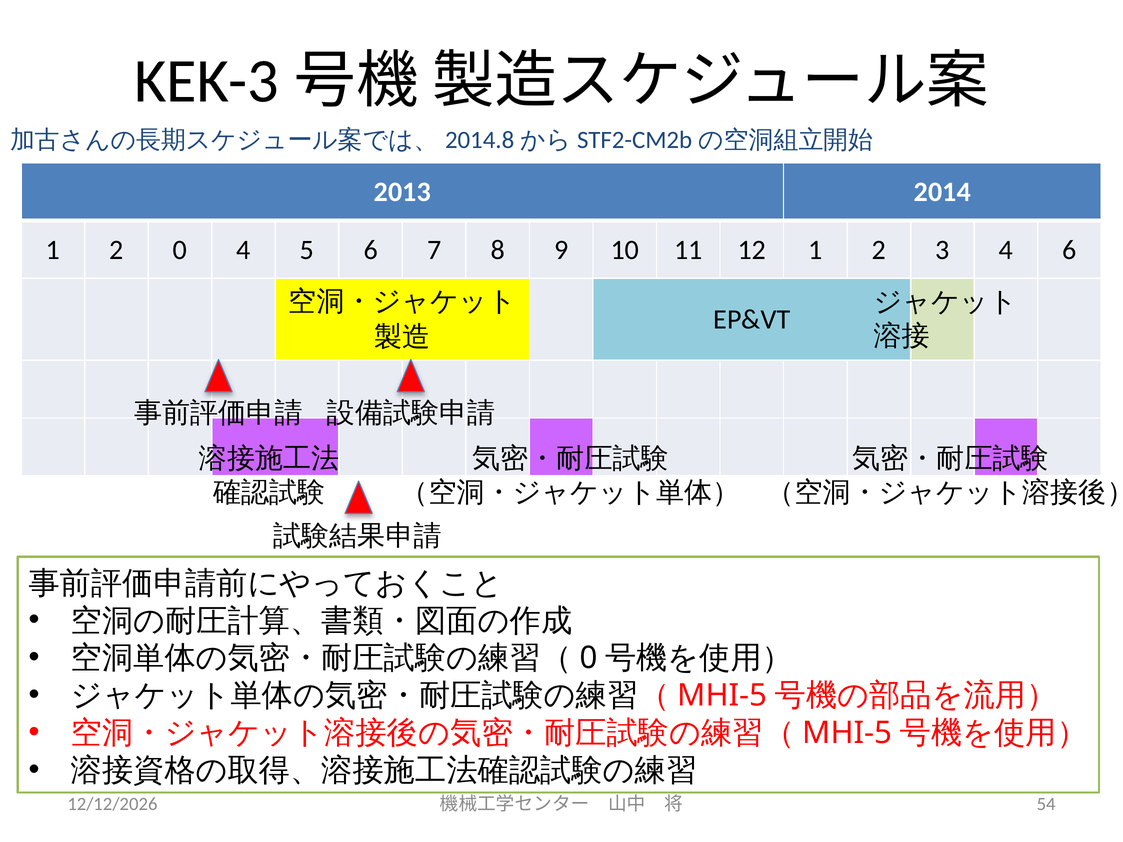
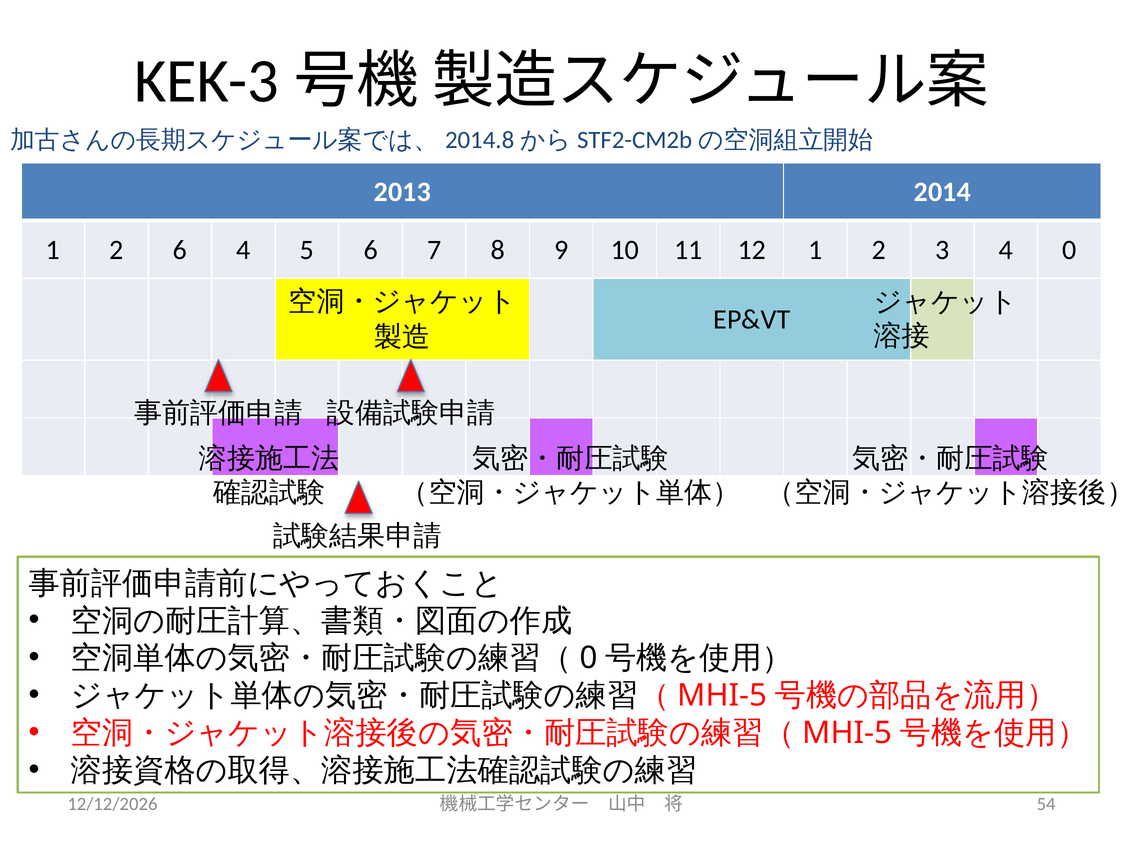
2 0: 0 -> 6 (180, 250)
4 6: 6 -> 0 (1069, 250)
